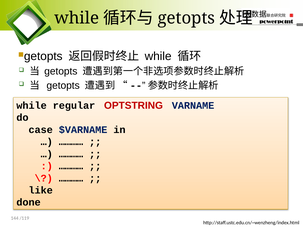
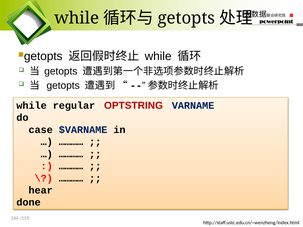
like: like -> hear (41, 191)
